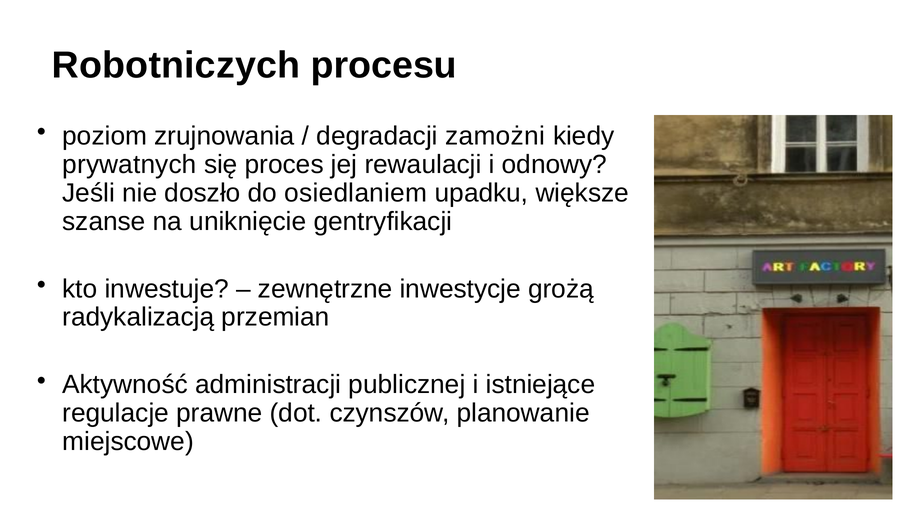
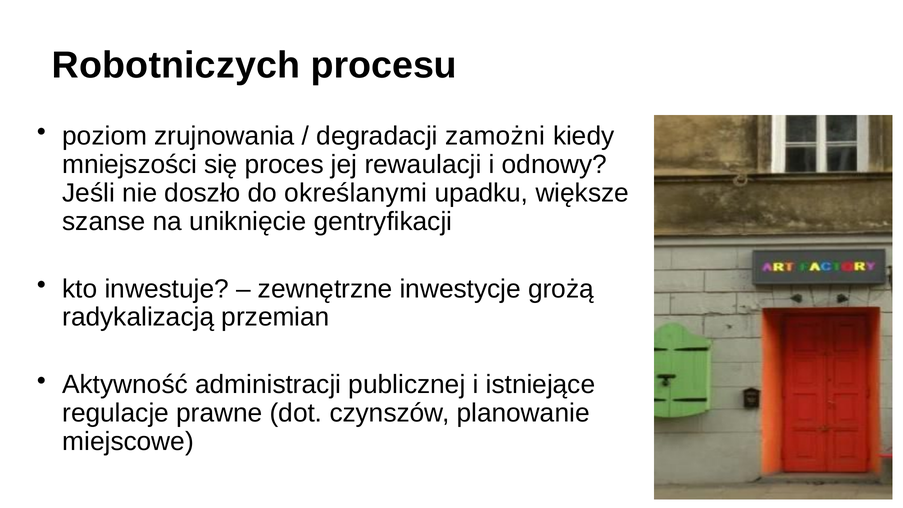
prywatnych: prywatnych -> mniejszości (130, 164)
osiedlaniem: osiedlaniem -> określanymi (356, 193)
